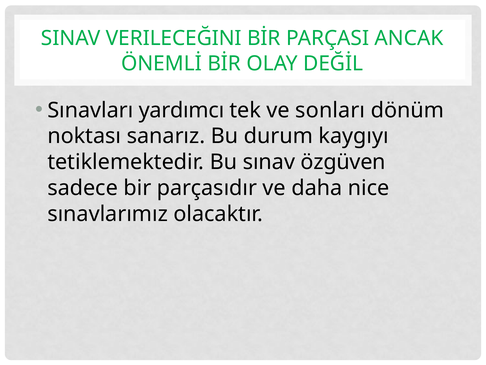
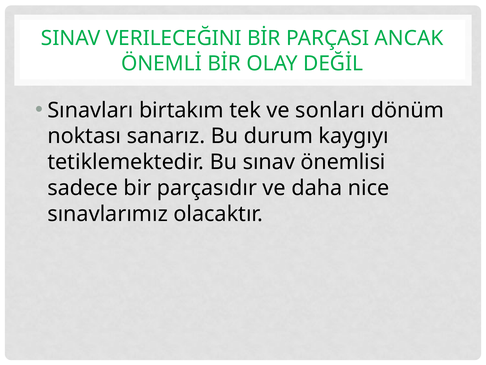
yardımcı: yardımcı -> birtakım (181, 110)
özgüven: özgüven -> önemlisi (343, 162)
